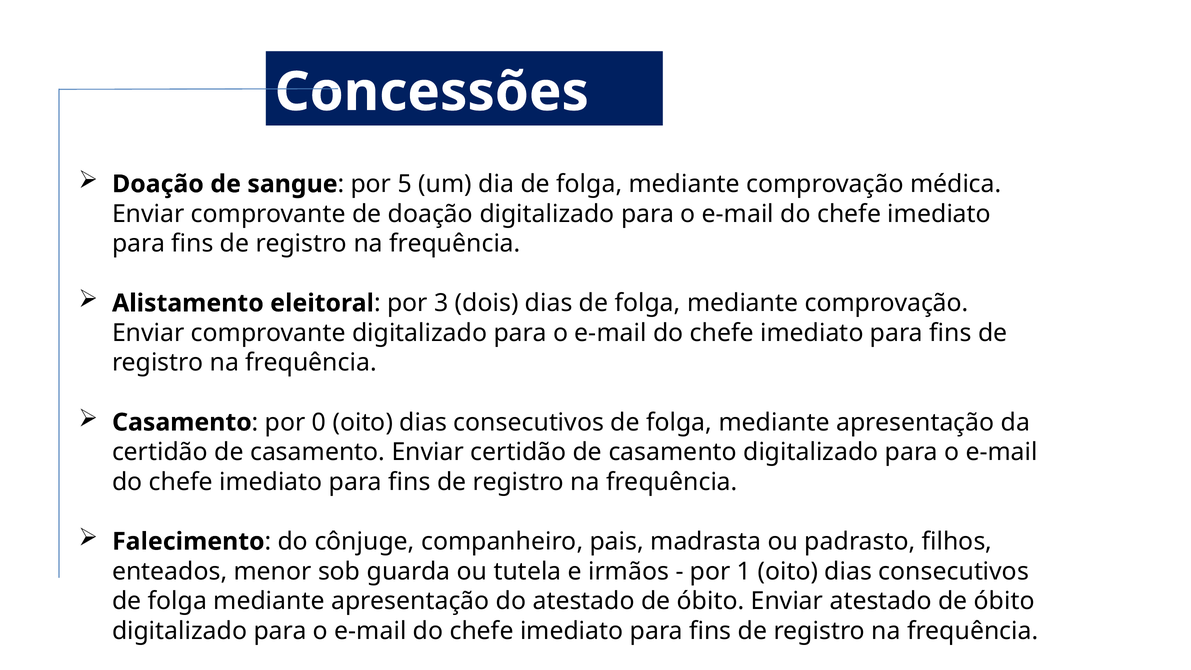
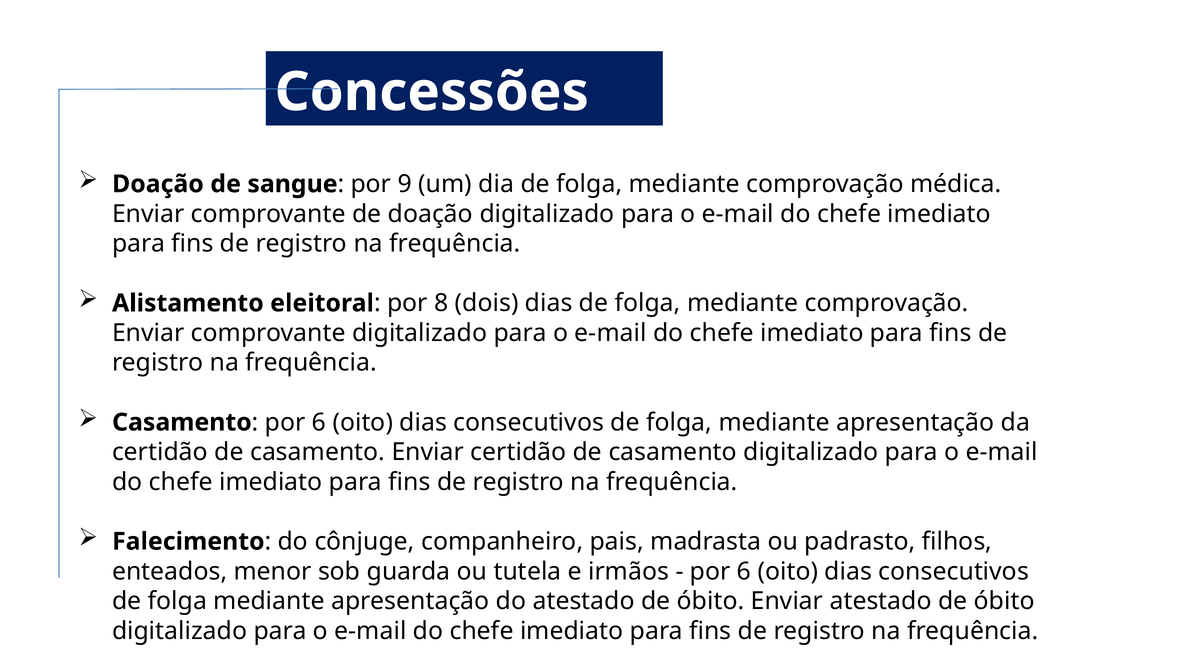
5: 5 -> 9 (405, 184)
3: 3 -> 8 (441, 303)
0: 0 -> 6 (319, 422)
1: 1 -> 6 (744, 571)
